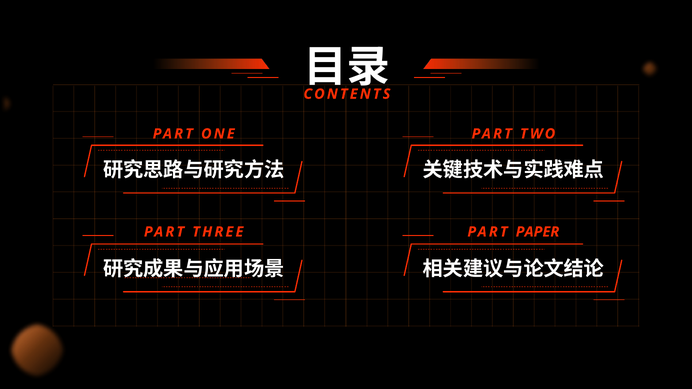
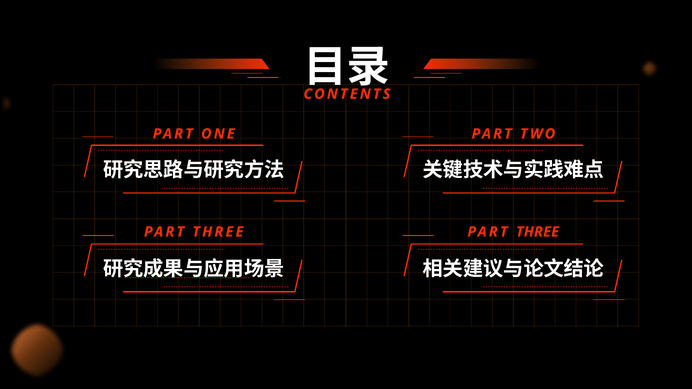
THREE PART PAPER: PAPER -> THREE (537, 232)
